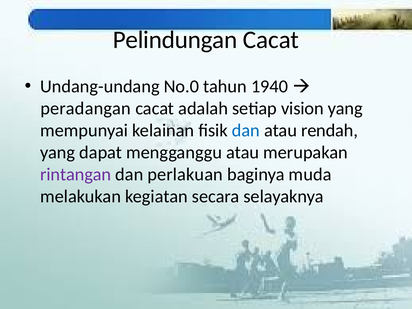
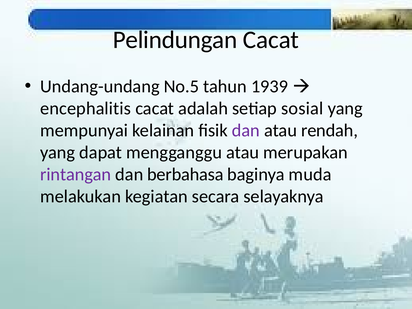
No.0: No.0 -> No.5 (181, 86)
1940: 1940 -> 1939 (270, 86)
peradangan: peradangan -> encephalitis (86, 108)
vision: vision -> sosial (302, 108)
dan colour: blue -> purple (246, 130)
perlakuan: perlakuan -> berbahasa (185, 174)
